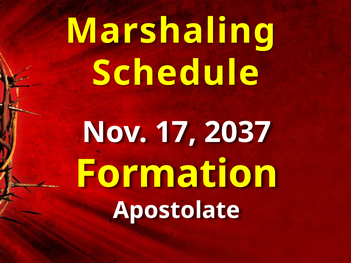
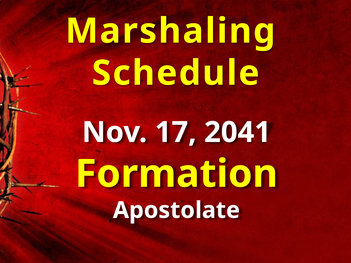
2037: 2037 -> 2041 (238, 132)
